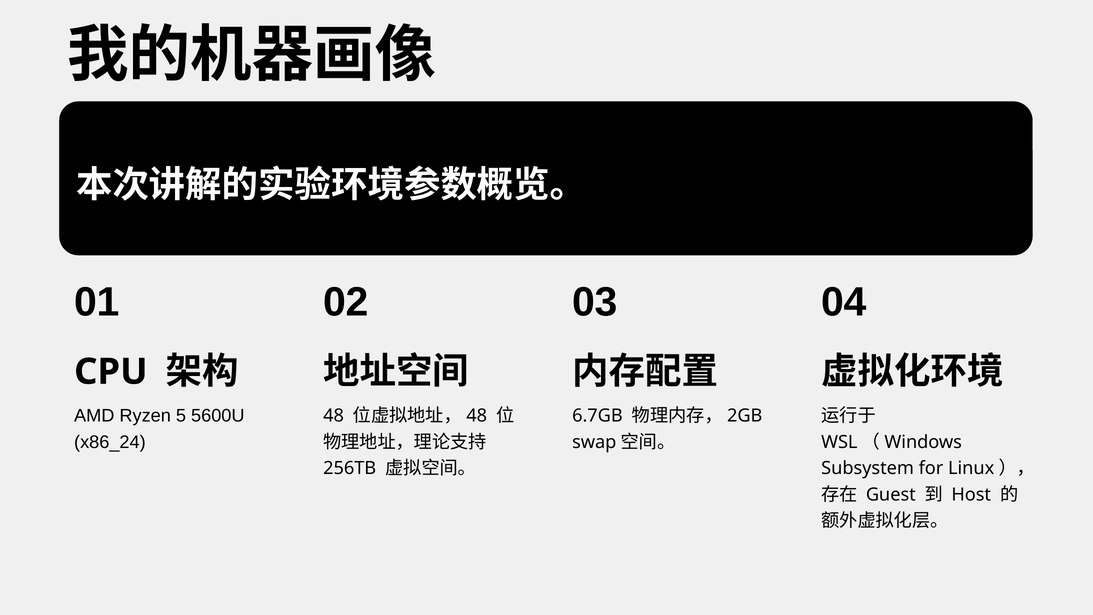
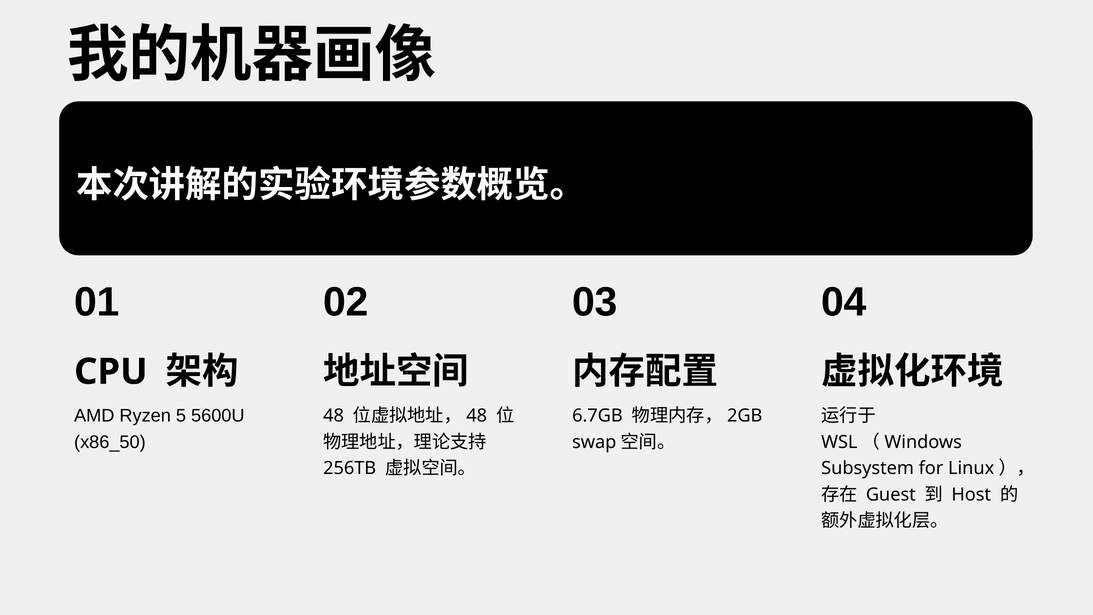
x86_24: x86_24 -> x86_50 (110, 442)
